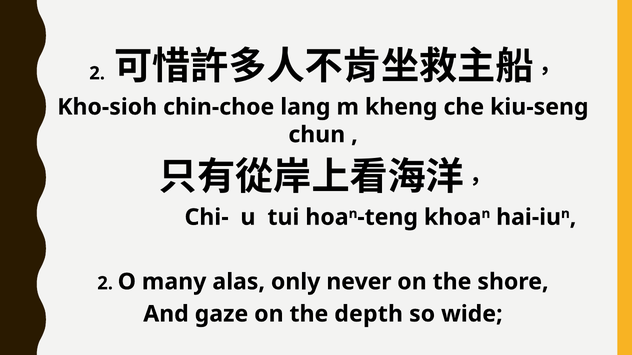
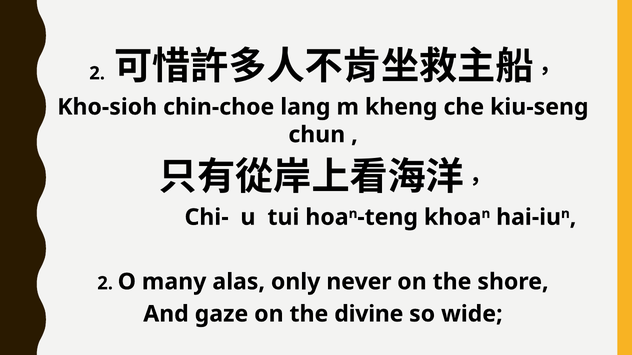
depth: depth -> divine (369, 314)
